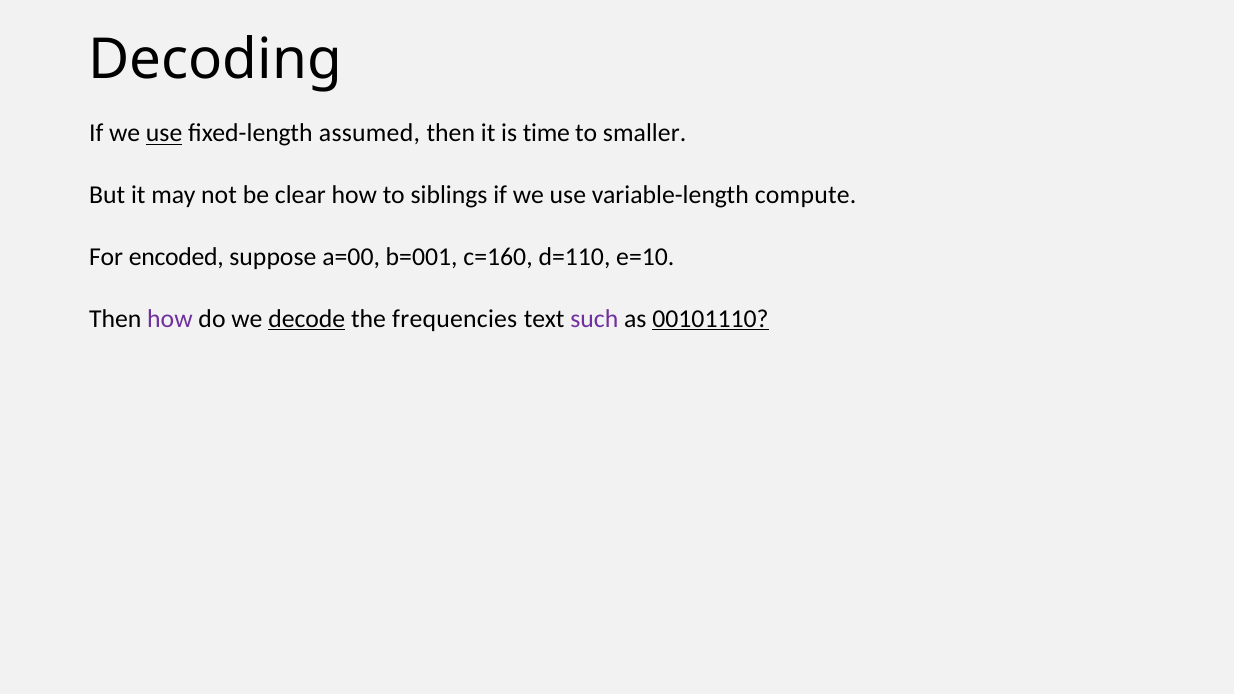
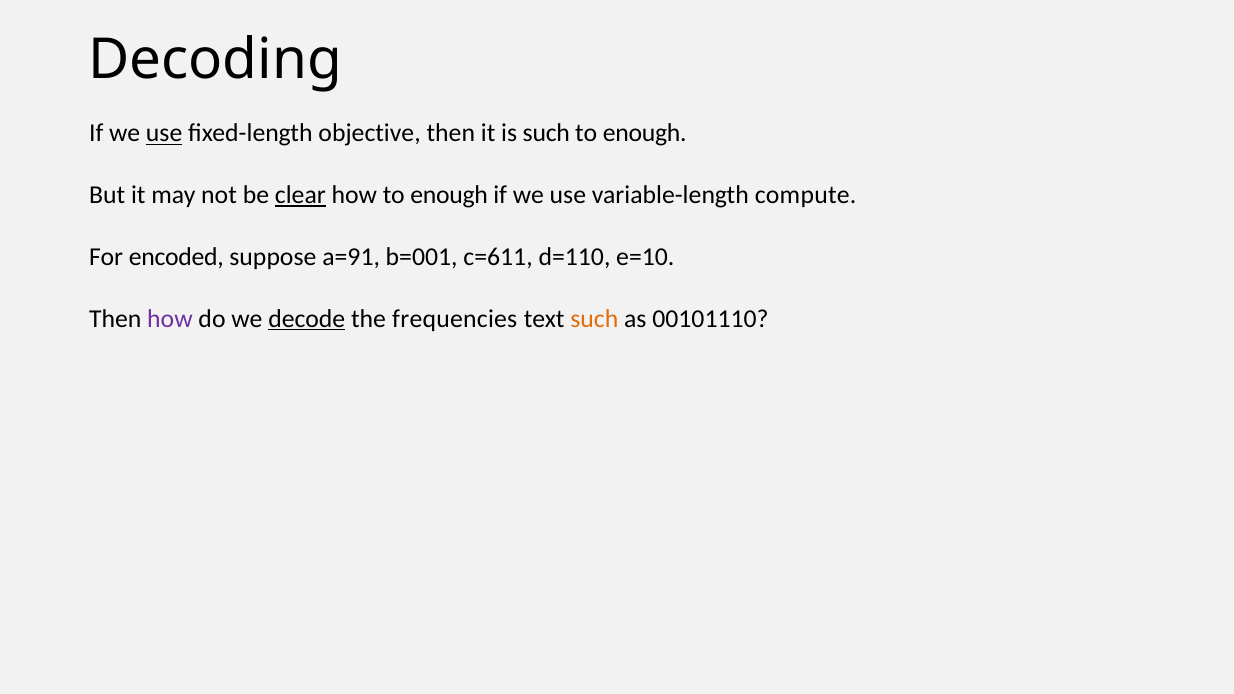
assumed: assumed -> objective (370, 133)
is time: time -> such (546, 133)
smaller: smaller -> enough (645, 133)
clear underline: none -> present (300, 195)
how to siblings: siblings -> enough (449, 195)
a=00: a=00 -> a=91 (351, 257)
c=160: c=160 -> c=611 (498, 257)
such colour: purple -> orange (594, 319)
00101110 underline: present -> none (710, 319)
